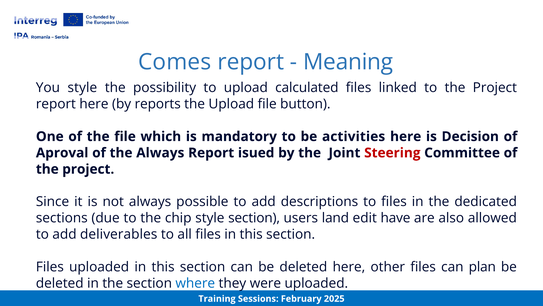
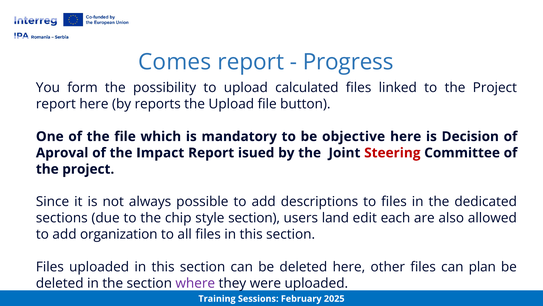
Meaning: Meaning -> Progress (348, 62)
You style: style -> form (82, 87)
activities: activities -> objective (354, 136)
the Always: Always -> Impact (160, 153)
have: have -> each (395, 218)
deliverables: deliverables -> organization (119, 234)
where colour: blue -> purple (195, 283)
